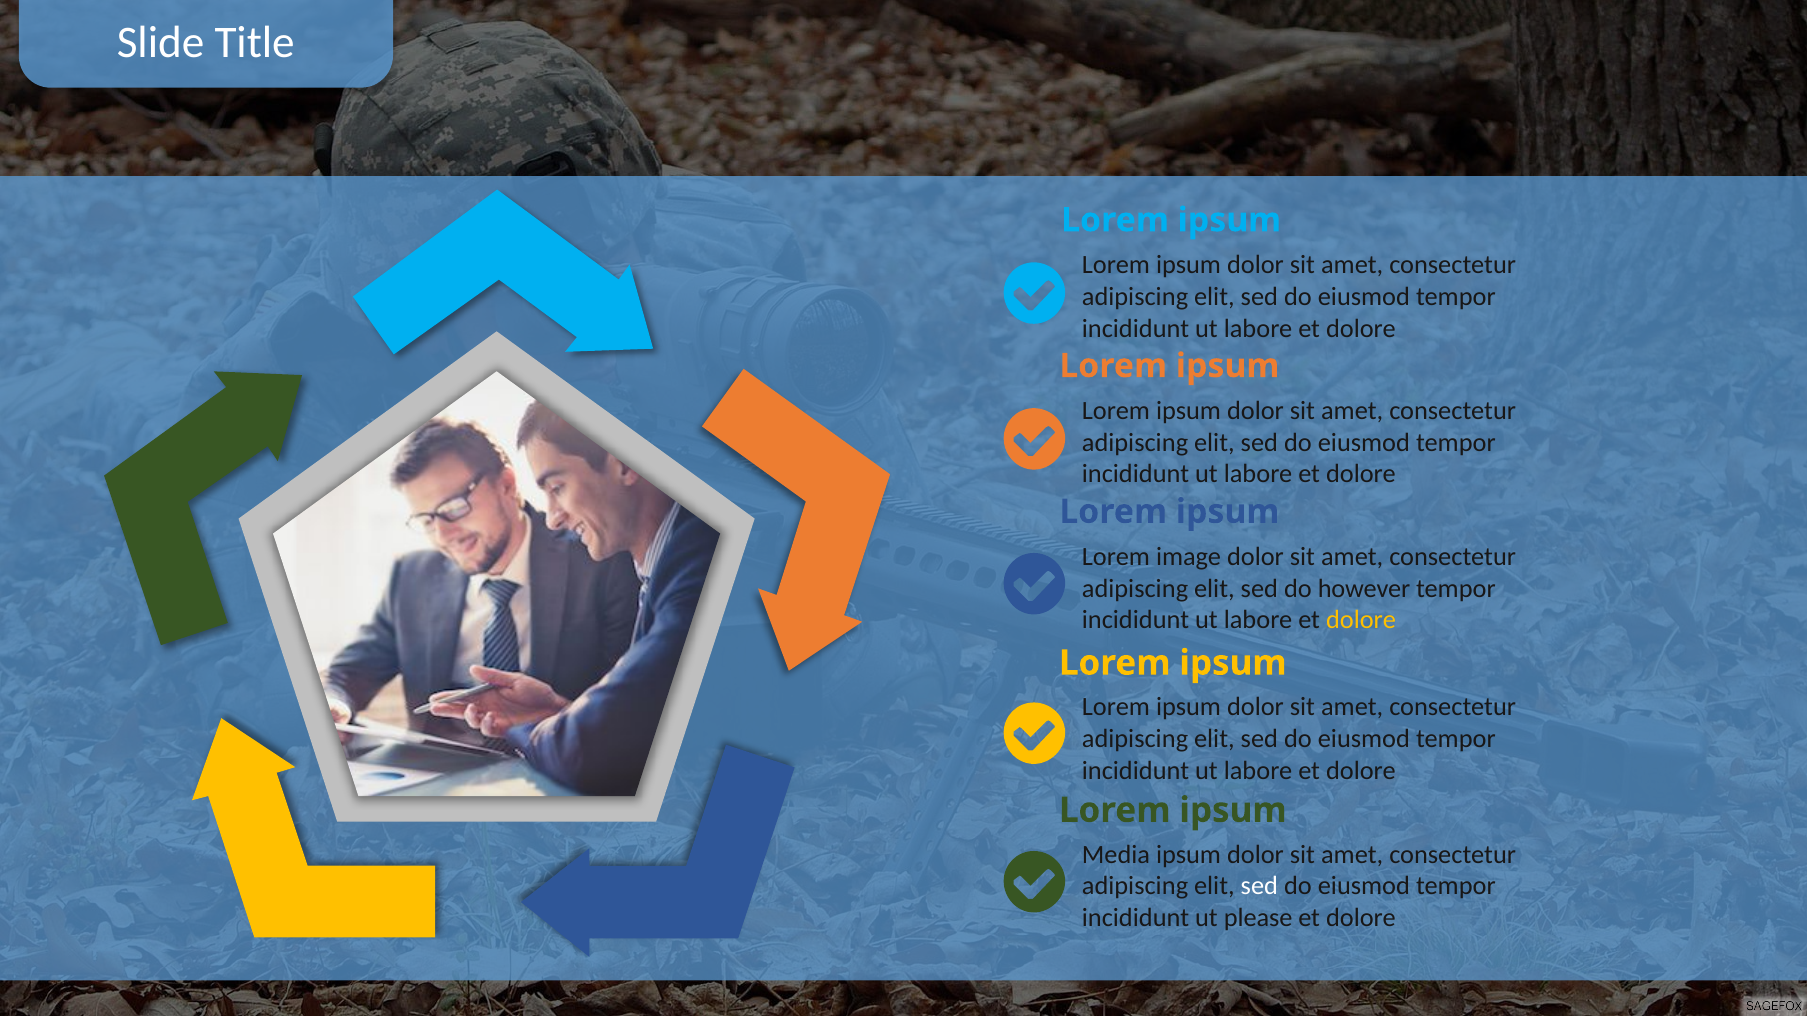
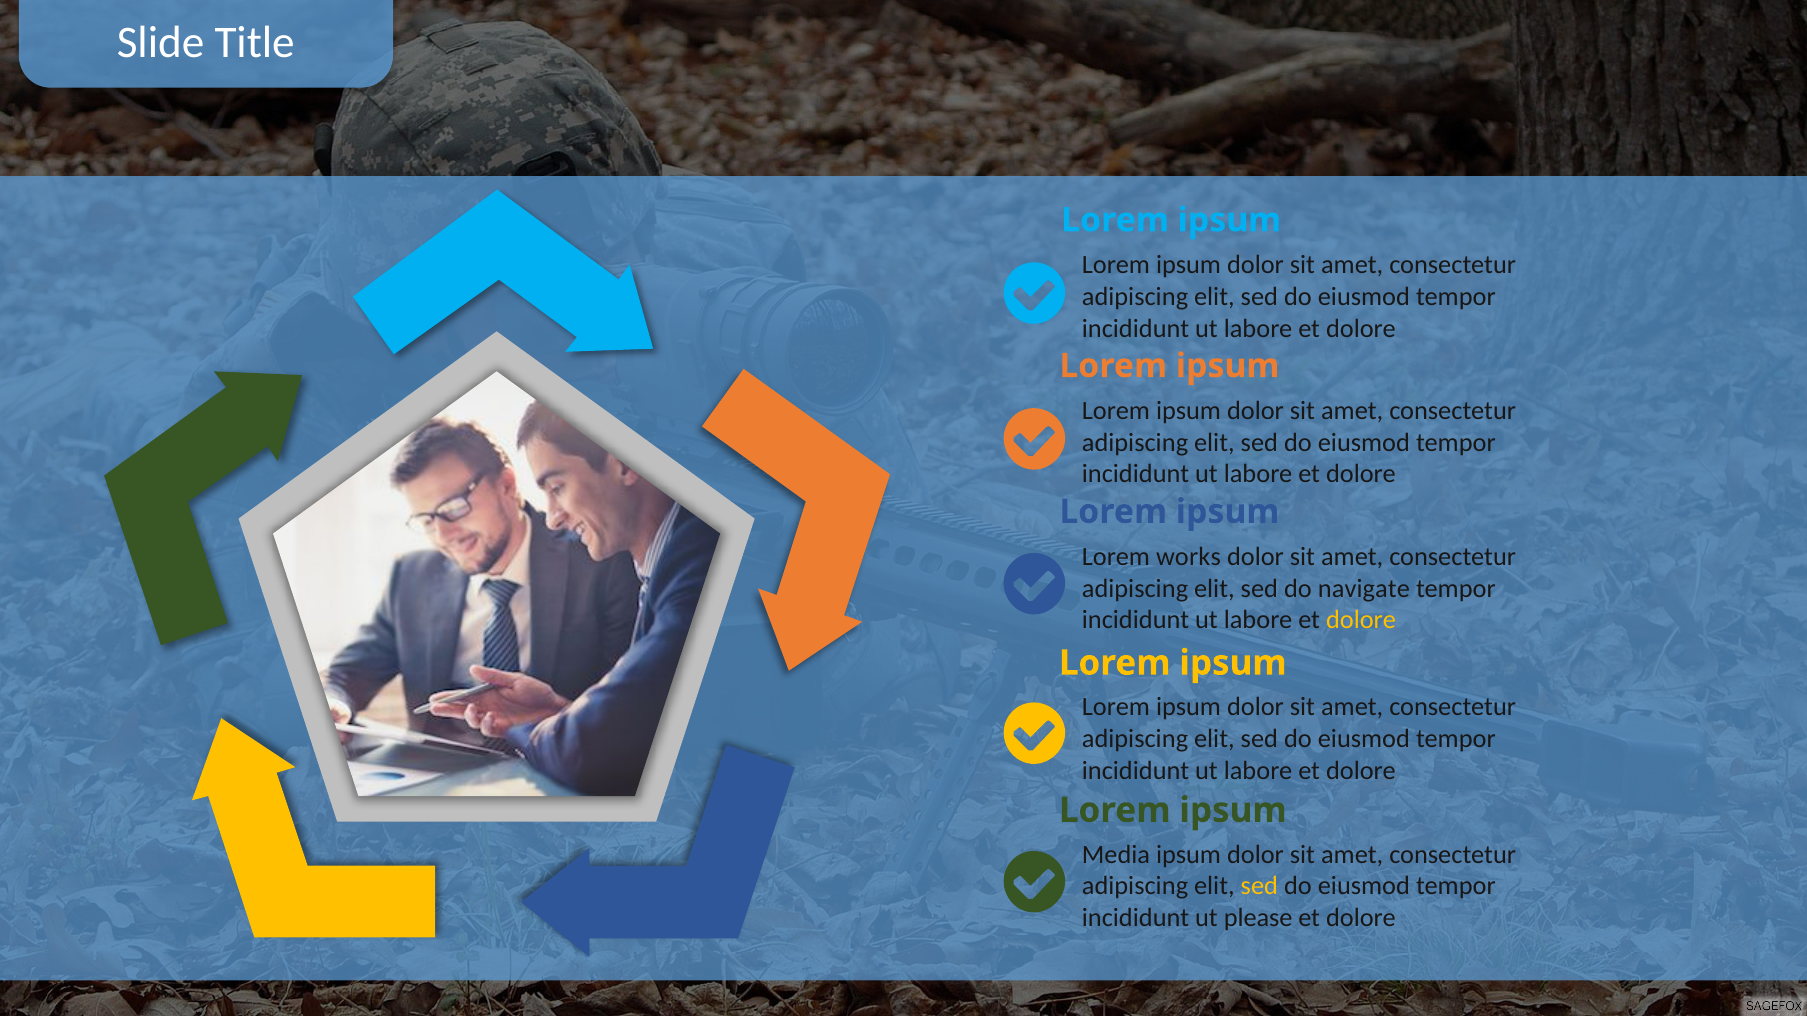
image: image -> works (1188, 557)
however: however -> navigate (1364, 589)
sed colour: white -> yellow (1259, 887)
